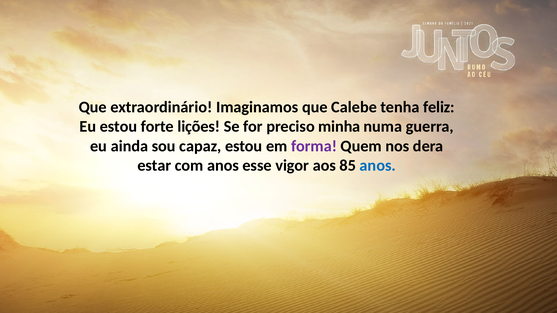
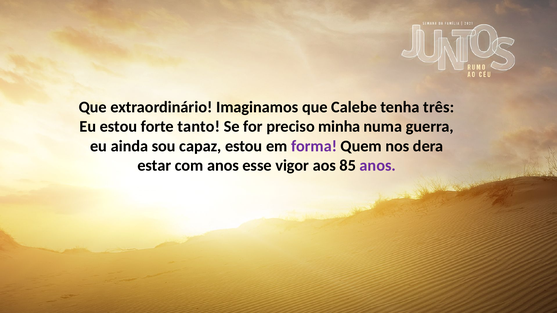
feliz: feliz -> três (439, 107)
lições: lições -> tanto (199, 127)
anos colour: blue -> purple (378, 166)
